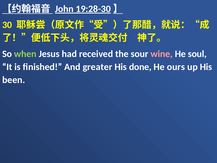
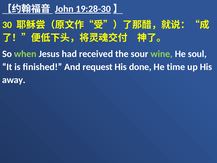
wine colour: pink -> light green (162, 54)
greater: greater -> request (98, 67)
ours: ours -> time (176, 67)
been: been -> away (14, 80)
